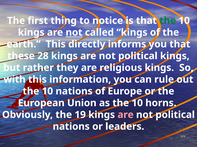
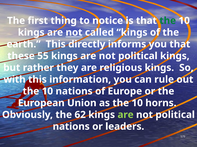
28: 28 -> 55 (43, 56)
19: 19 -> 62 (80, 115)
are colour: pink -> light green (126, 115)
